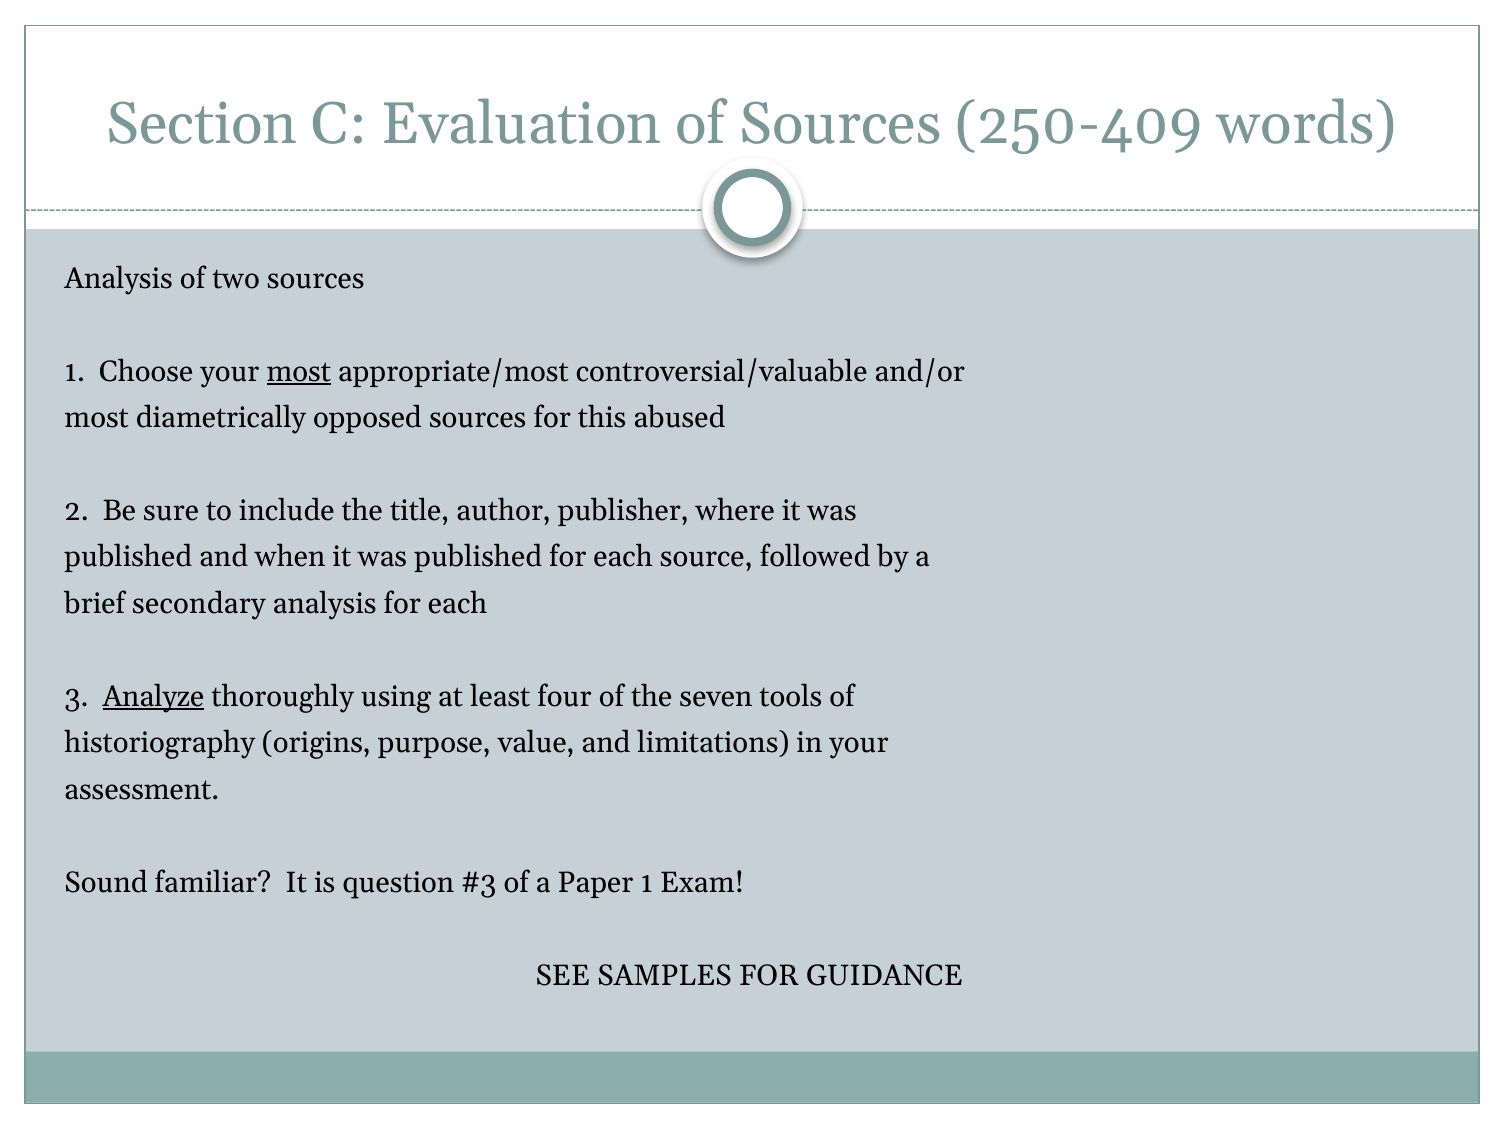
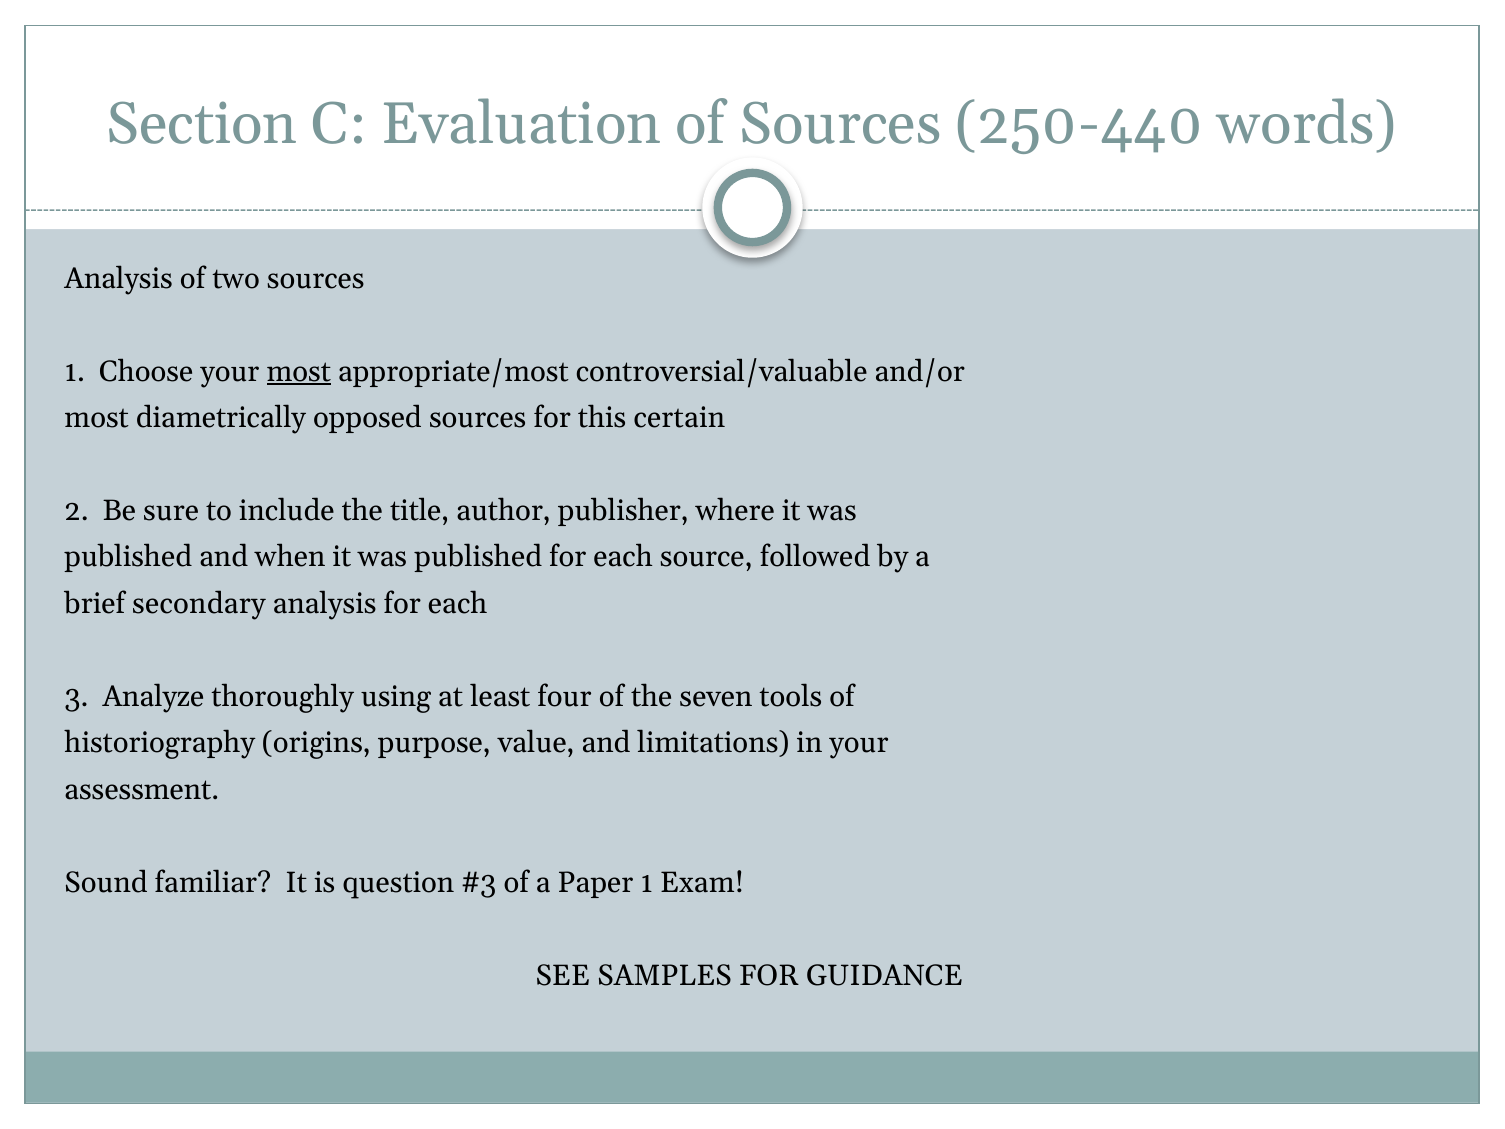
250-409: 250-409 -> 250-440 (1079, 124)
abused: abused -> certain (679, 418)
Analyze underline: present -> none (153, 696)
